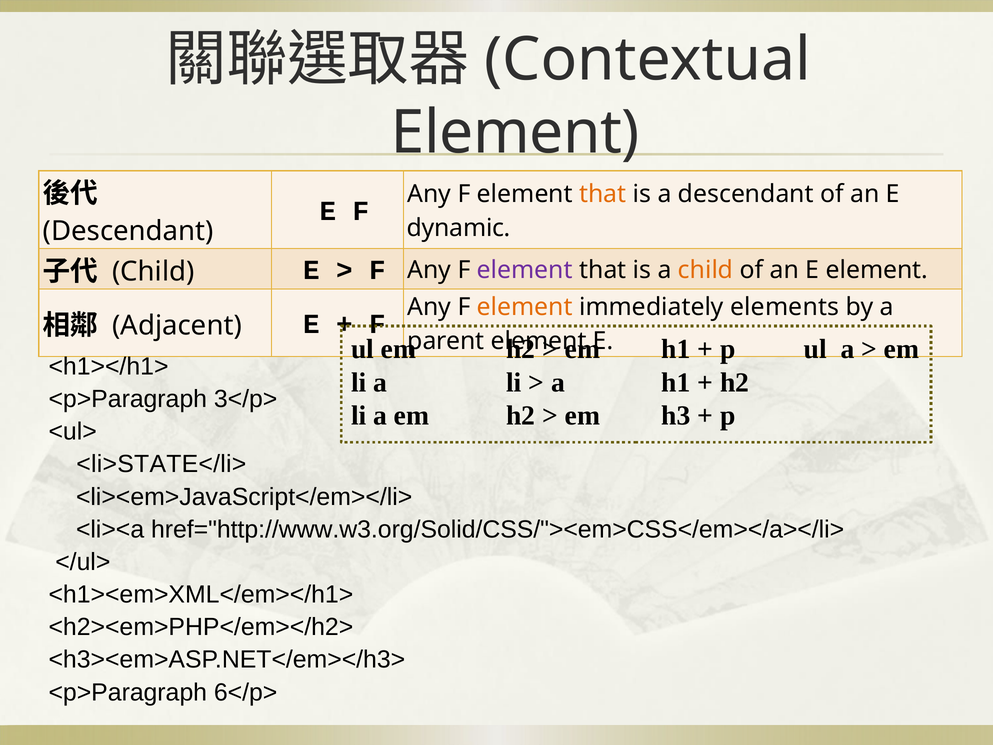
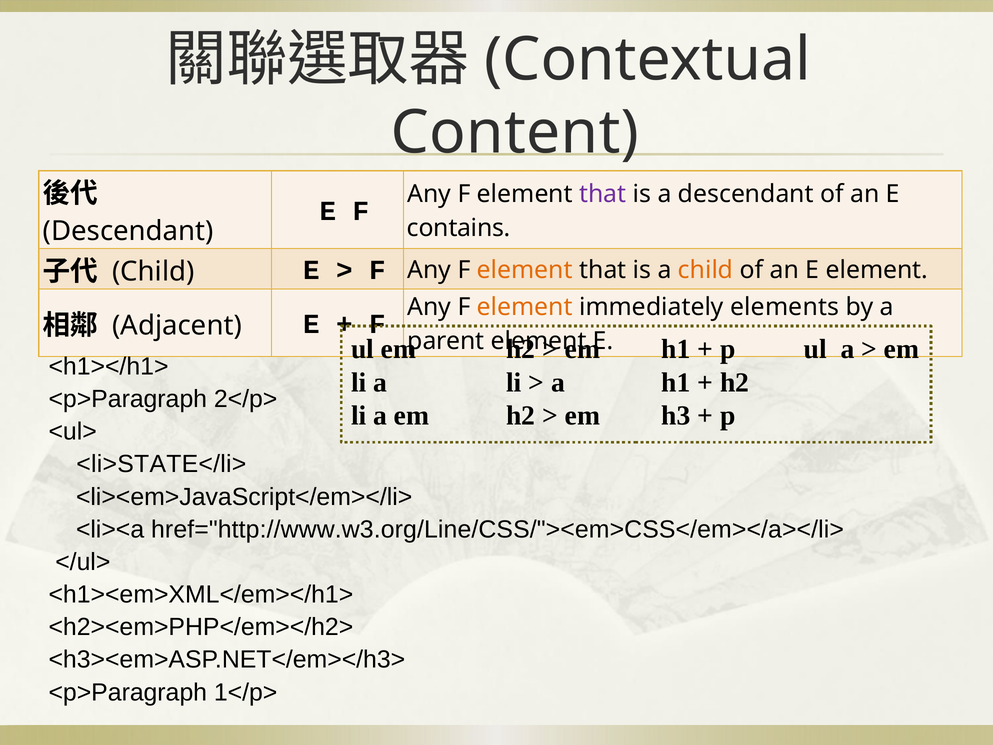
Element: Element -> Content (515, 133)
that colour: orange -> purple (603, 194)
dynamic: dynamic -> contains (459, 228)
element colour: purple -> orange (525, 270)
3</p>: 3</p> -> 2</p> (246, 399)
href="http://www.w3.org/Solid/CSS/"><em>CSS</em></a></li>: href="http://www.w3.org/Solid/CSS/"><em>CSS</em></a></li> -> href="http://www.w3.org/Line/CSS/"><em>CSS</em></a></li> (498, 529)
6</p>: 6</p> -> 1</p> (246, 692)
